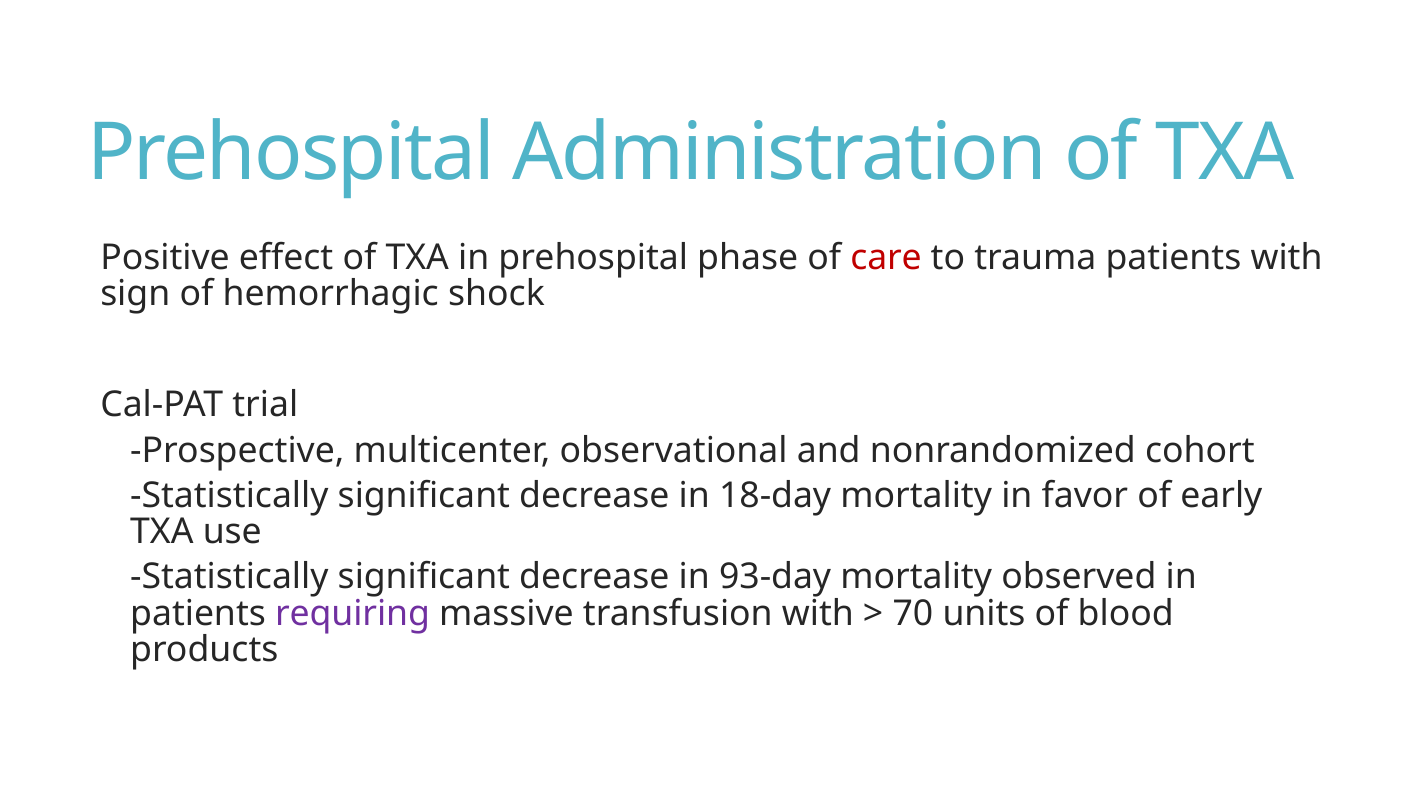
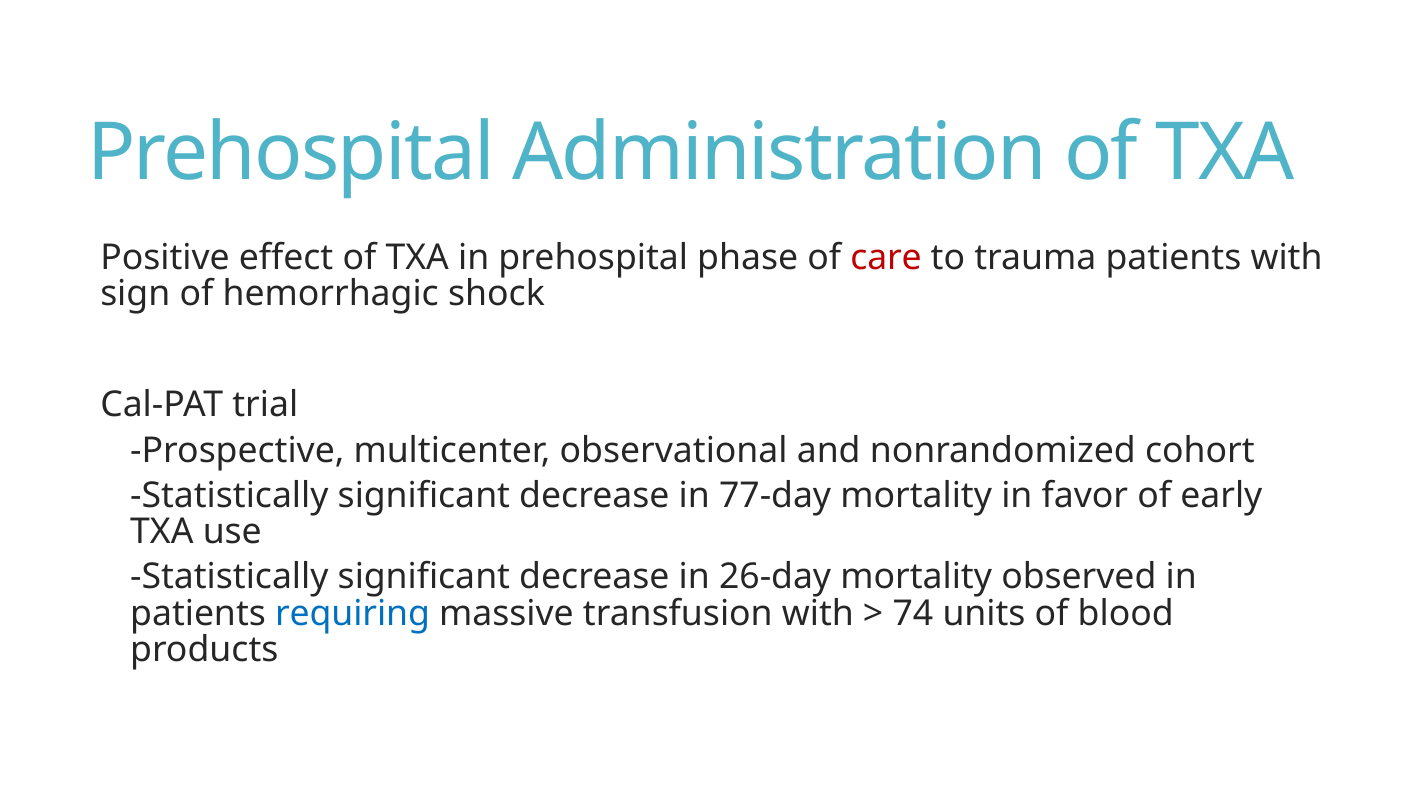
18-day: 18-day -> 77-day (775, 495)
93-day: 93-day -> 26-day (775, 577)
requiring colour: purple -> blue (353, 613)
70: 70 -> 74 (913, 613)
